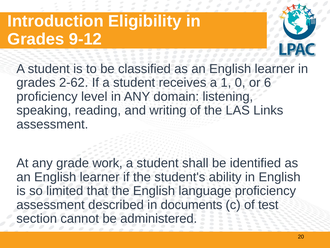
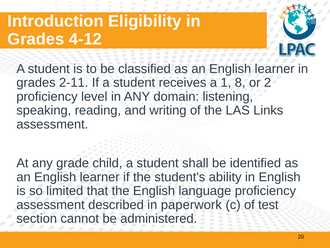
9-12: 9-12 -> 4-12 (85, 39)
2-62: 2-62 -> 2-11 (74, 82)
0: 0 -> 8 (240, 82)
6: 6 -> 2 (268, 82)
work: work -> child (107, 163)
documents: documents -> paperwork (191, 204)
